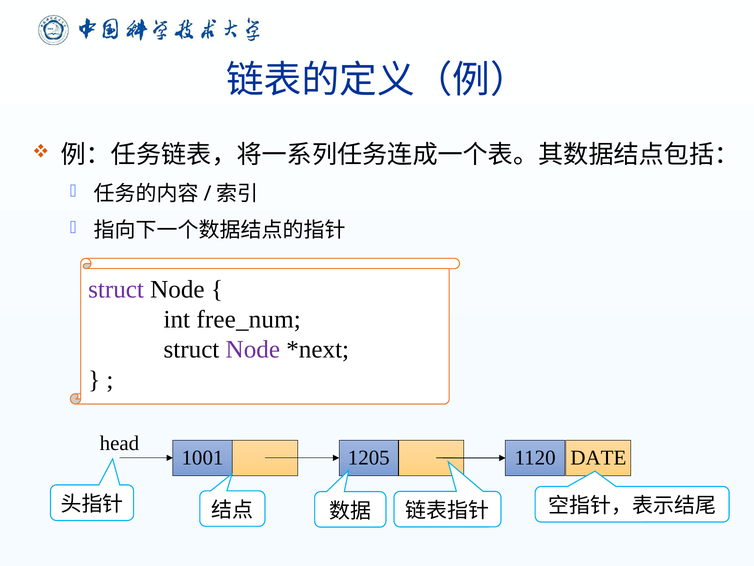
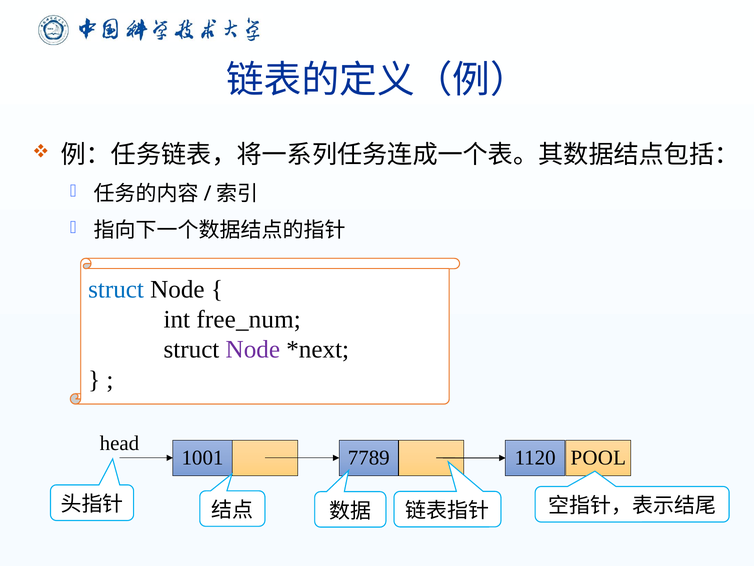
struct colour: purple -> blue (116, 289)
1205: 1205 -> 7789 (369, 457)
DATE: DATE -> POOL (598, 458)
